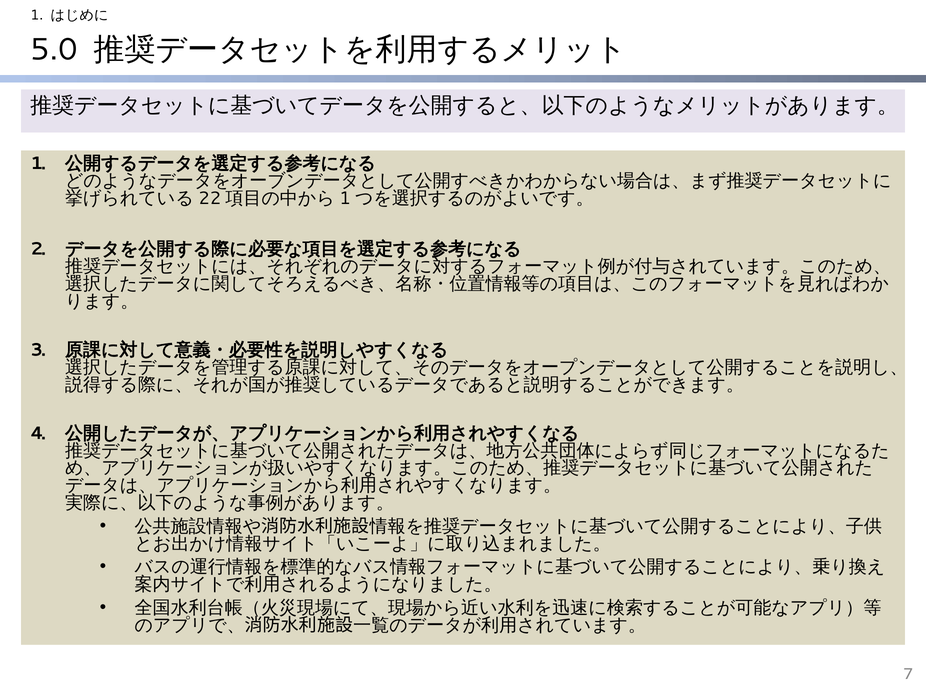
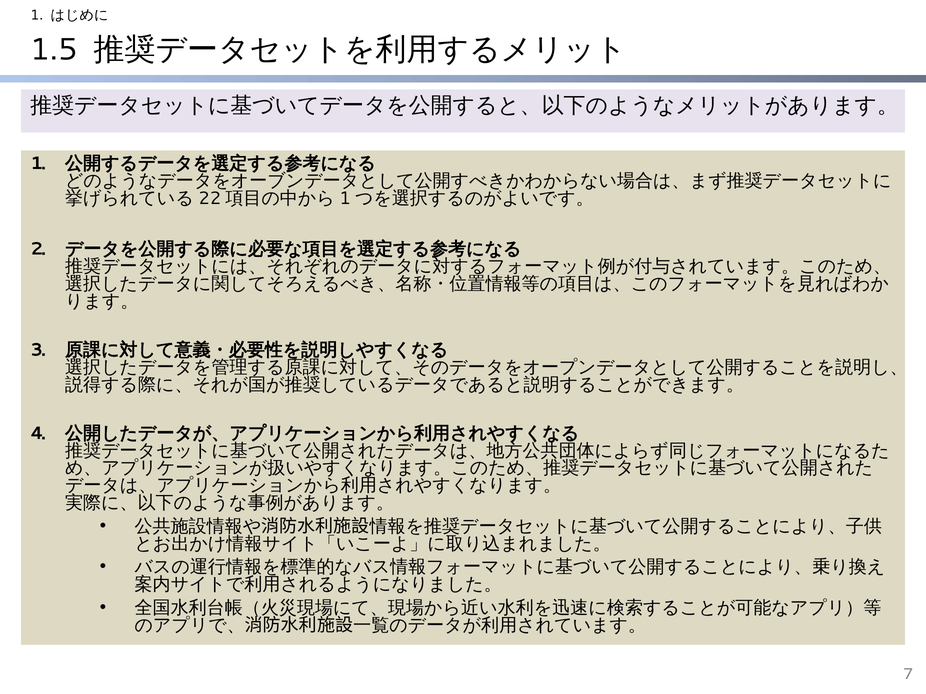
5.0: 5.0 -> 1.5 (54, 50)
